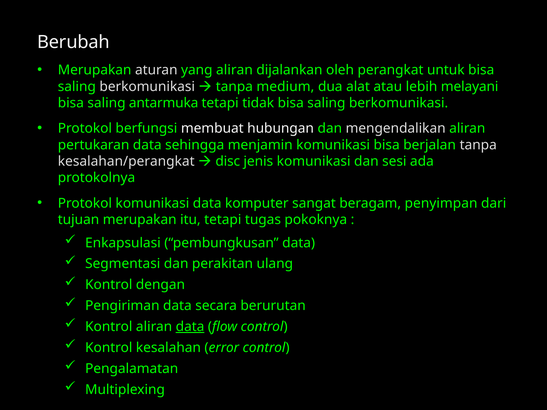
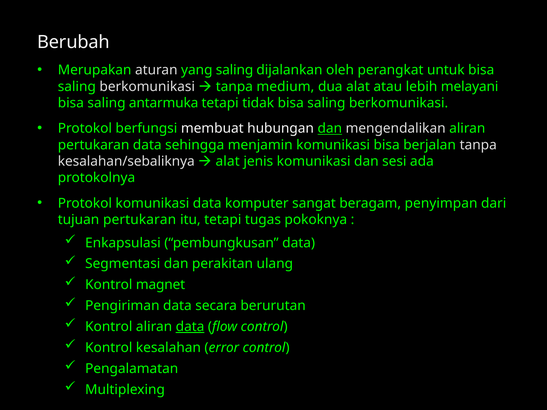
yang aliran: aliran -> saling (235, 70)
dan underline: none -> present (330, 129)
kesalahan/perangkat: kesalahan/perangkat -> kesalahan/sebaliknya (126, 161)
disc: disc -> alat (228, 161)
tujuan merupakan: merupakan -> pertukaran (140, 220)
dengan: dengan -> magnet (161, 285)
